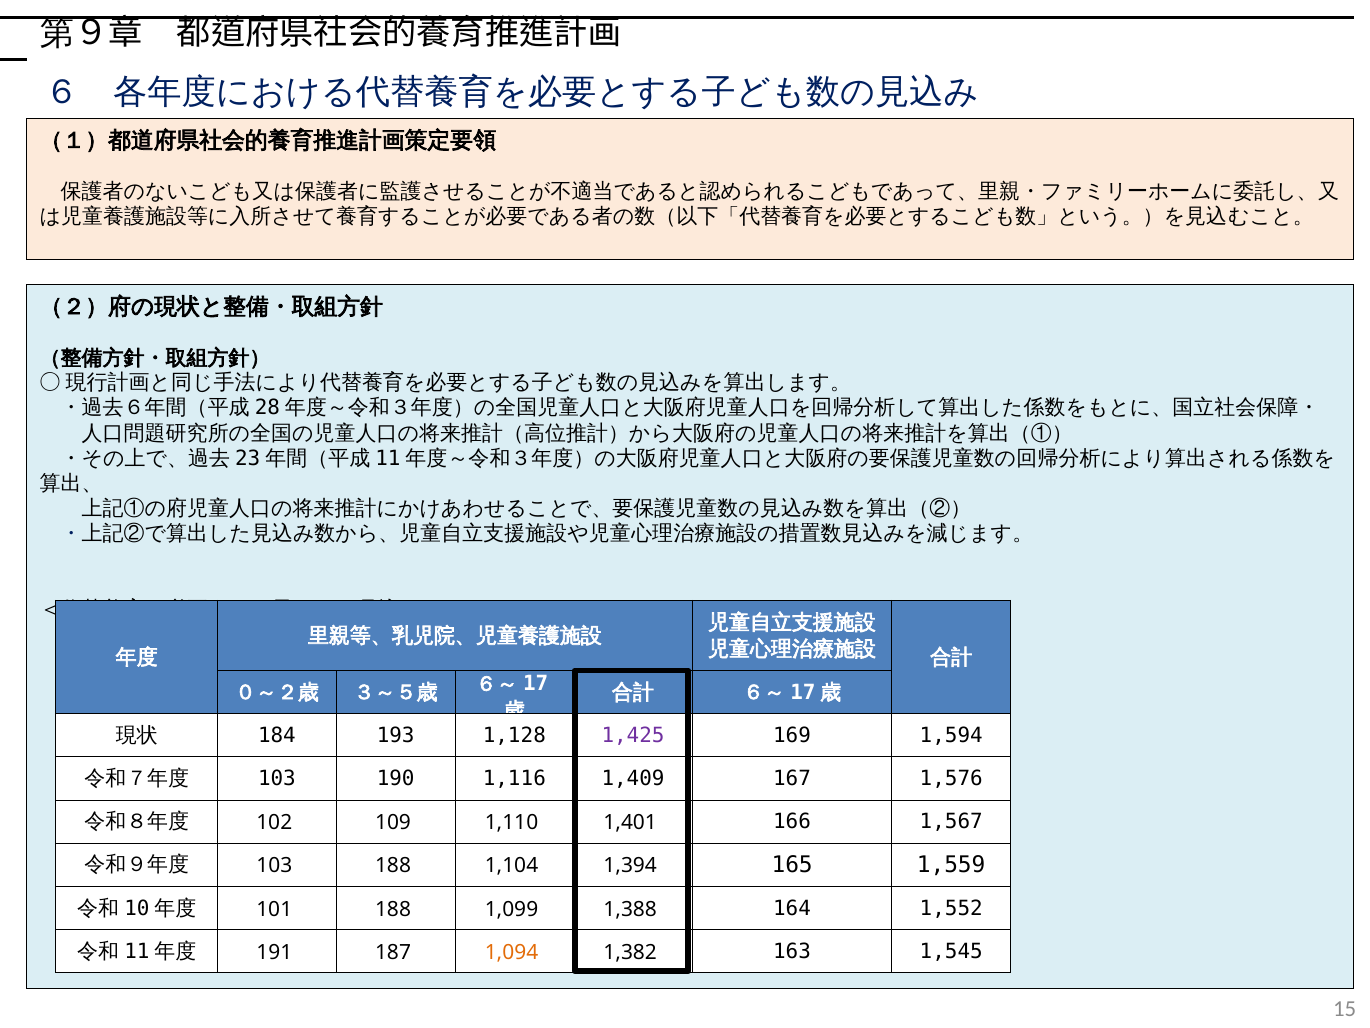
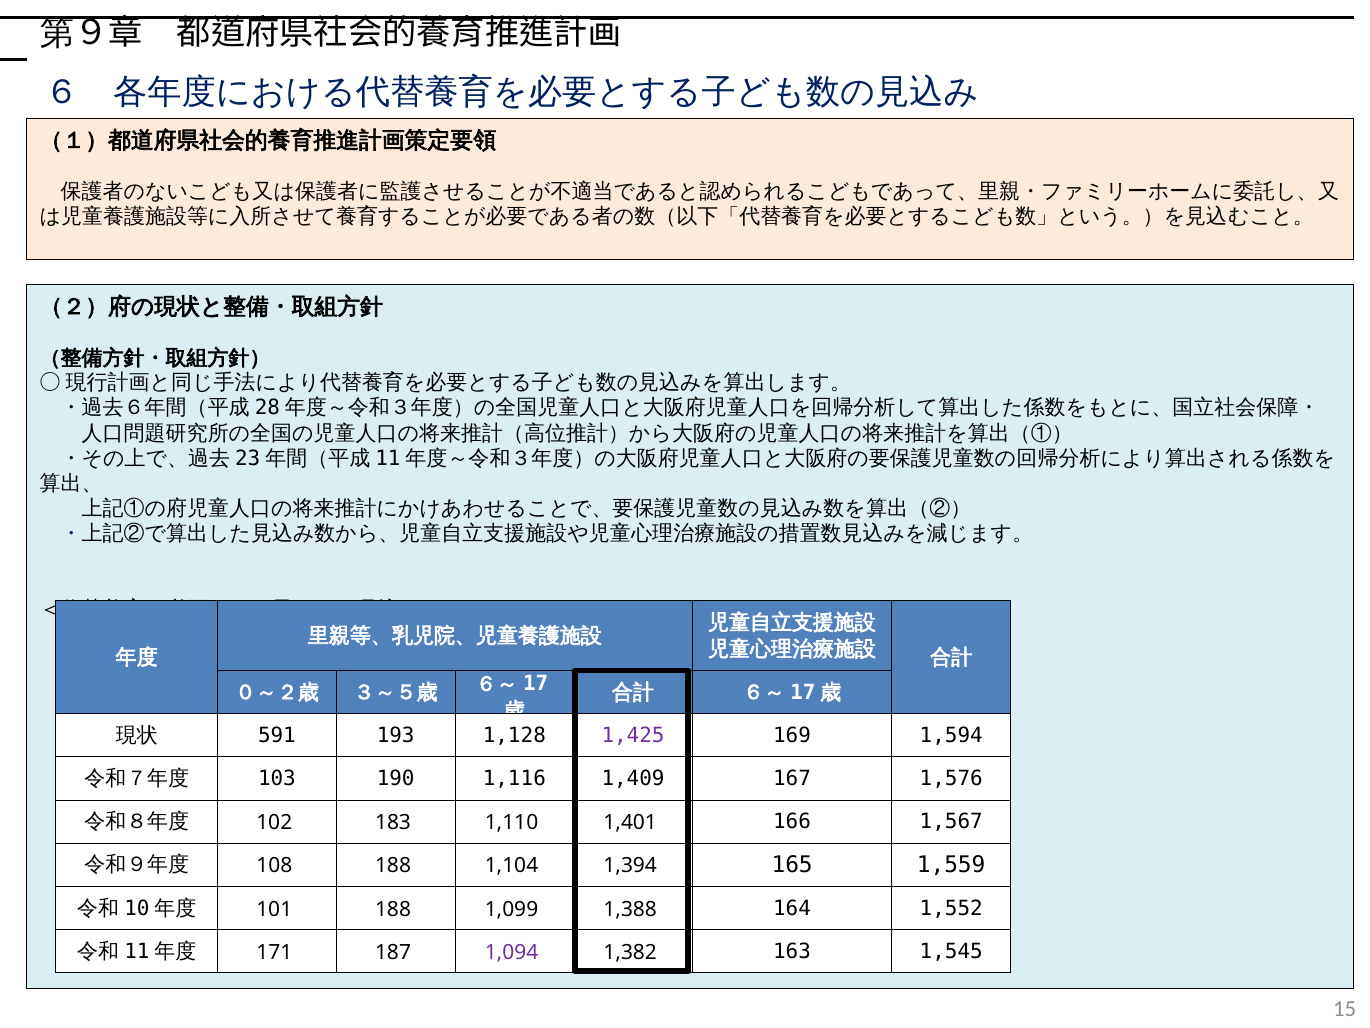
184: 184 -> 591 (277, 735)
109: 109 -> 183 (393, 822)
103: 103 -> 108 (274, 866)
191: 191 -> 171 (274, 952)
1,094 colour: orange -> purple (512, 952)
